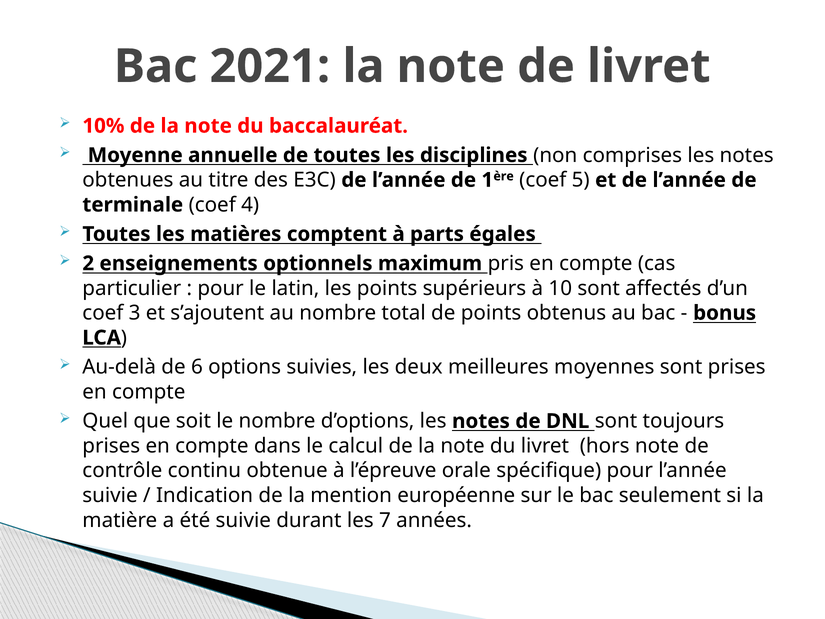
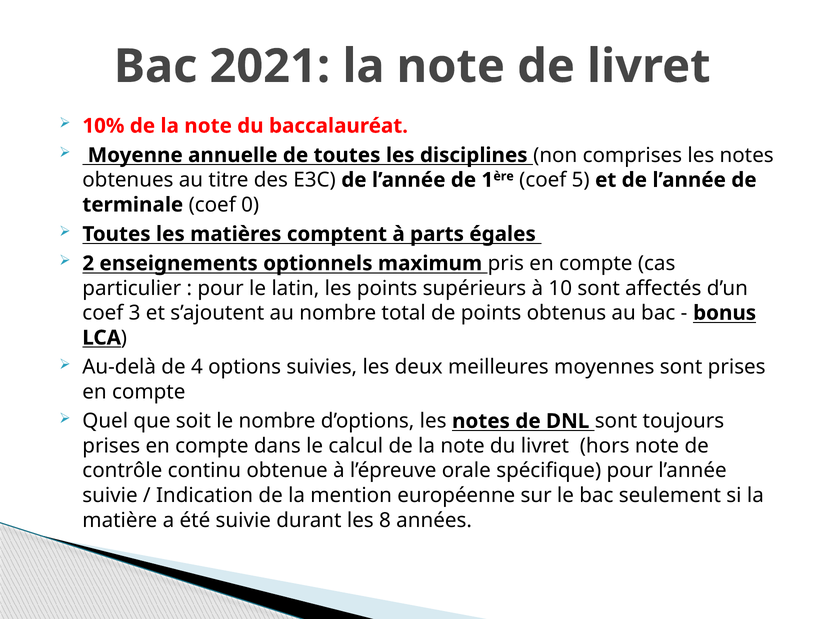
4: 4 -> 0 (250, 205)
6: 6 -> 4 (197, 367)
7: 7 -> 8 (385, 520)
